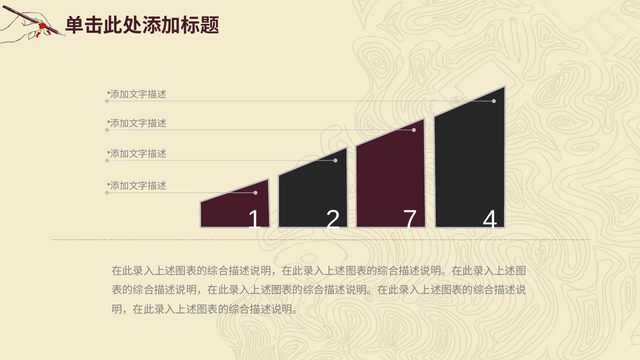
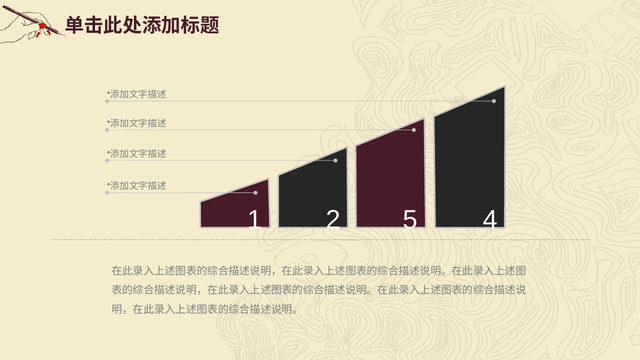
7: 7 -> 5 (410, 220)
